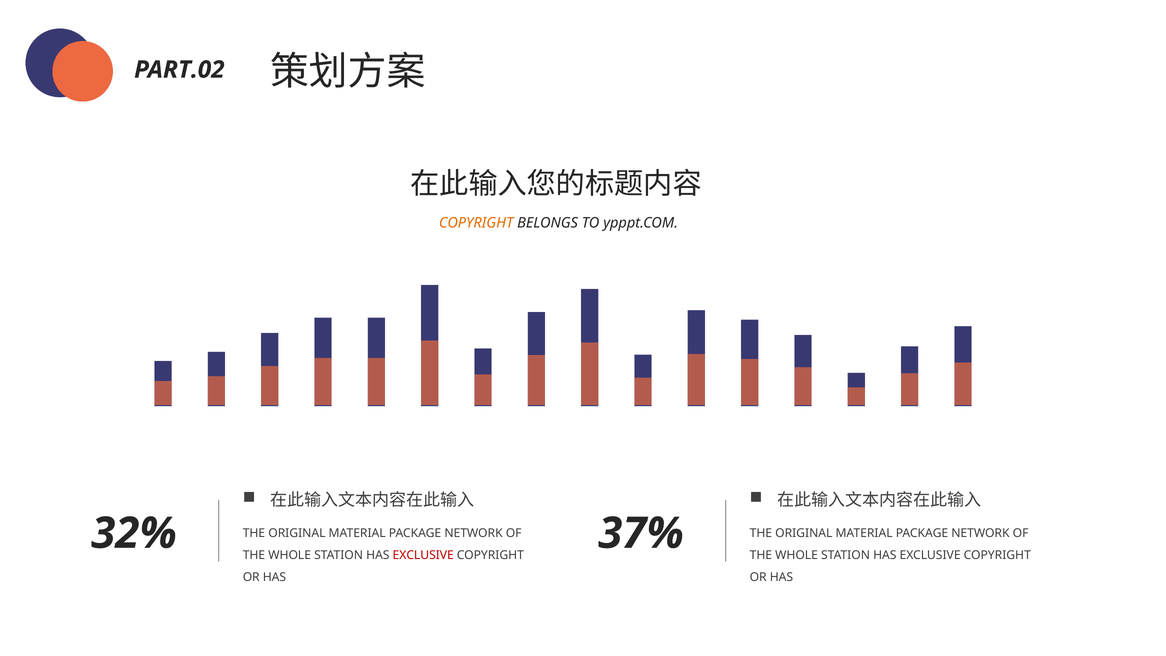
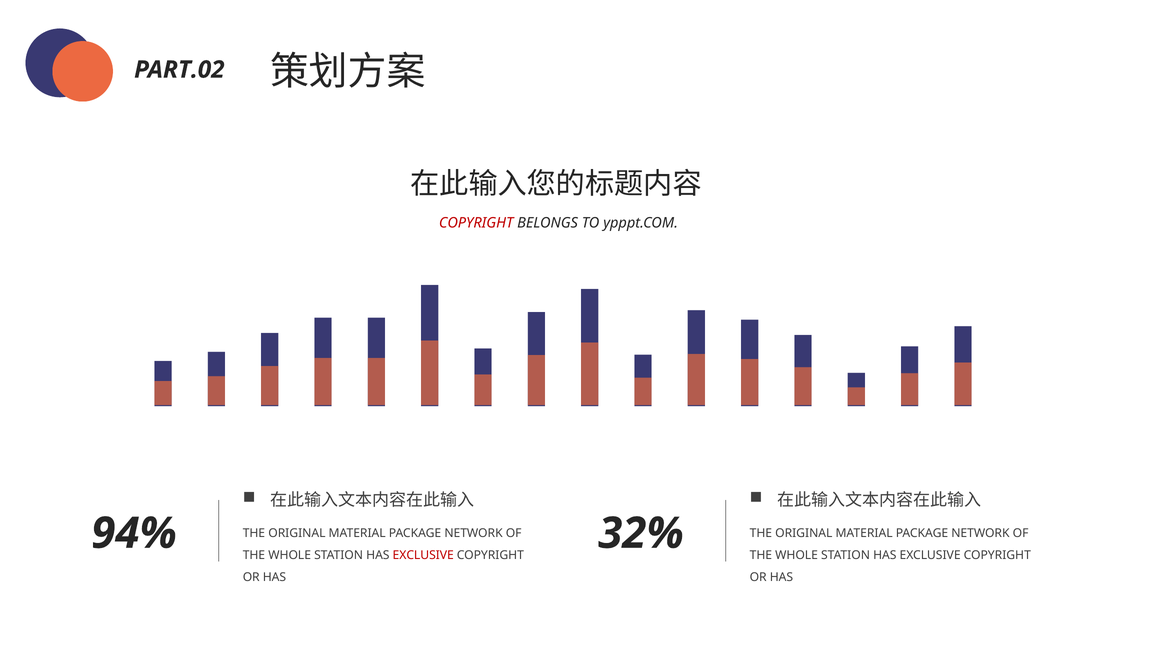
COPYRIGHT colour: orange -> red (476, 223)
32%: 32% -> 94% (134, 533)
37%: 37% -> 32% (641, 533)
